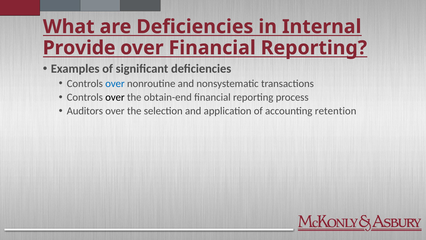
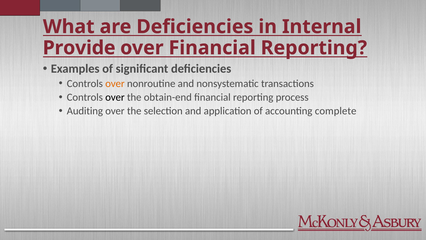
over colour: blue -> orange (115, 83)
Auditors: Auditors -> Auditing (85, 111)
retention: retention -> complete (336, 111)
